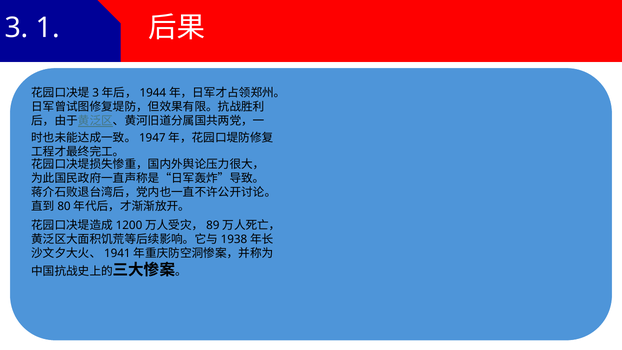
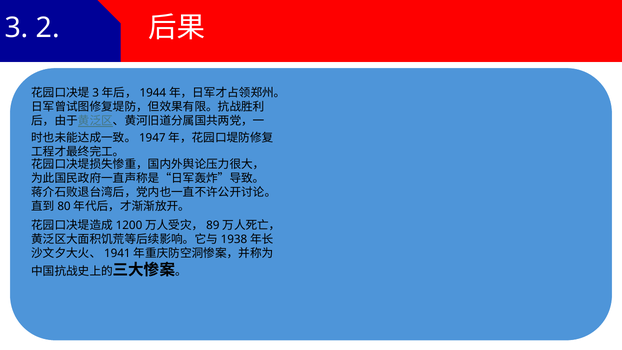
1: 1 -> 2 (48, 28)
